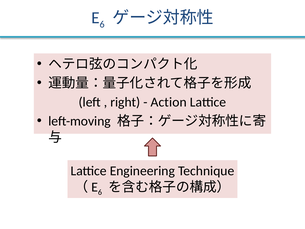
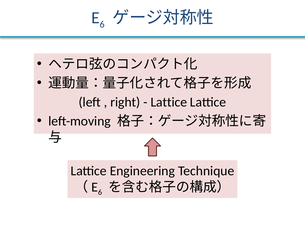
Action: Action -> Lattice (169, 102)
